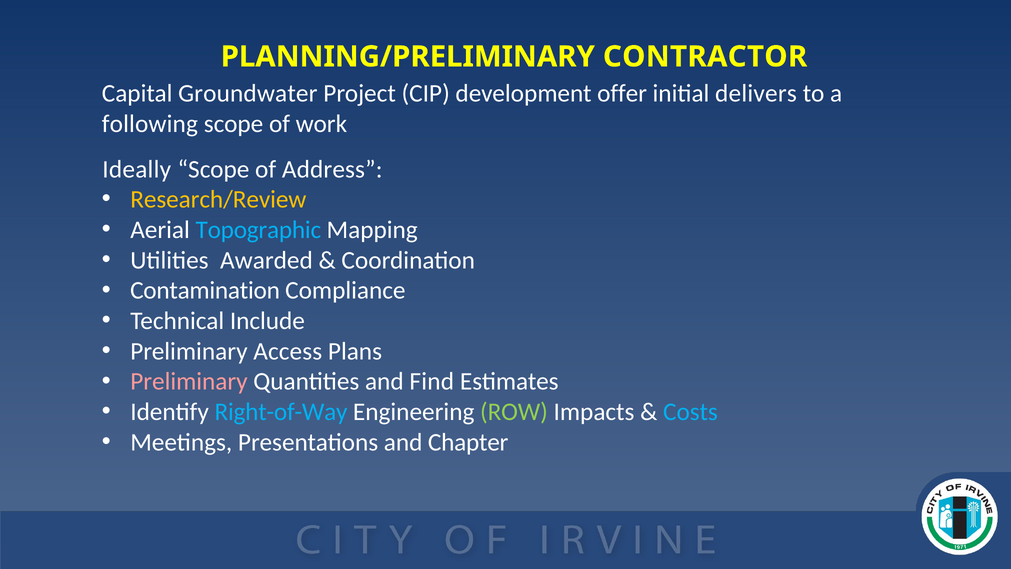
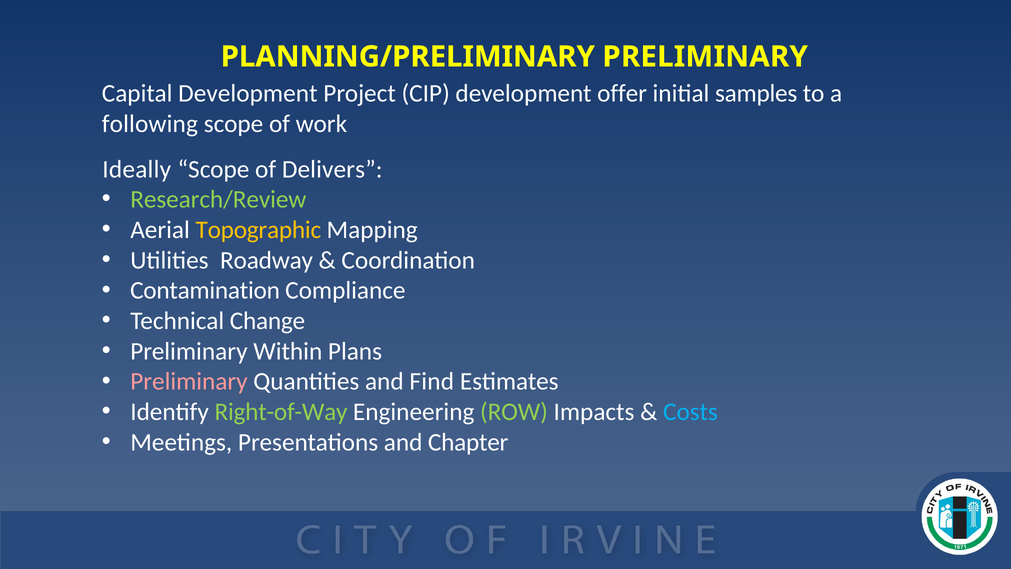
PLANNING/PRELIMINARY CONTRACTOR: CONTRACTOR -> PRELIMINARY (705, 57)
Capital Groundwater: Groundwater -> Development (248, 93)
delivers: delivers -> samples (756, 93)
Address: Address -> Delivers (332, 169)
Research/Review colour: yellow -> light green (218, 199)
Topographic colour: light blue -> yellow (258, 230)
Awarded: Awarded -> Roadway (267, 260)
Include: Include -> Change (267, 321)
Access: Access -> Within (288, 351)
Right-of-Way colour: light blue -> light green (281, 412)
